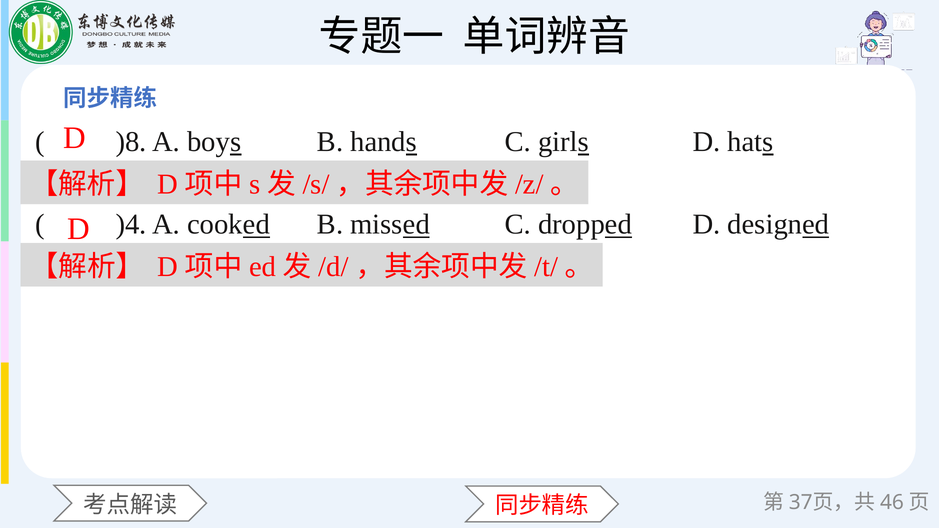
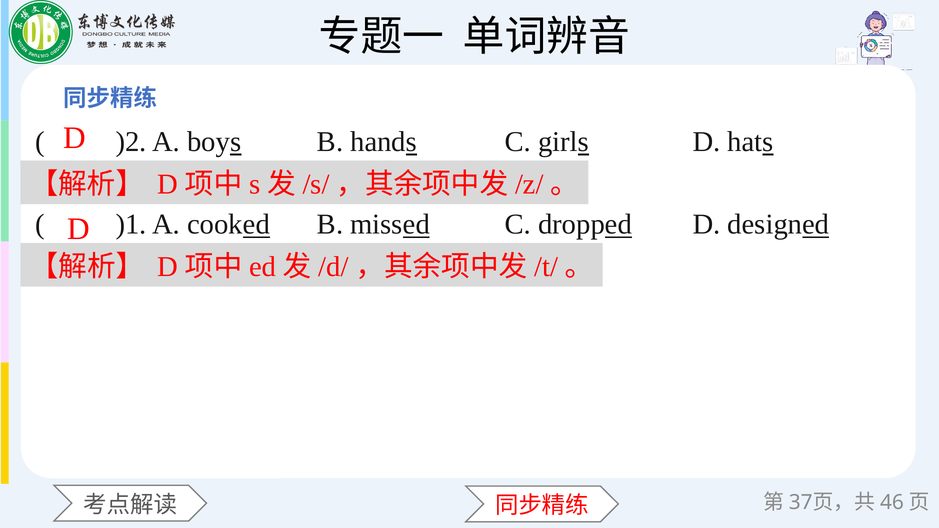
)8: )8 -> )2 (131, 142)
)4: )4 -> )1 (131, 224)
